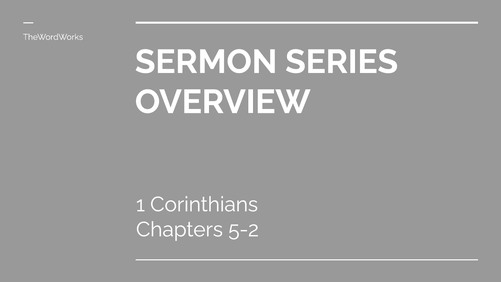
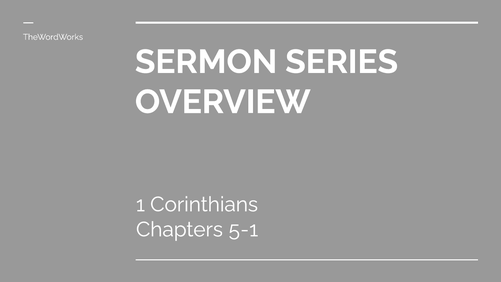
5-2: 5-2 -> 5-1 (243, 229)
